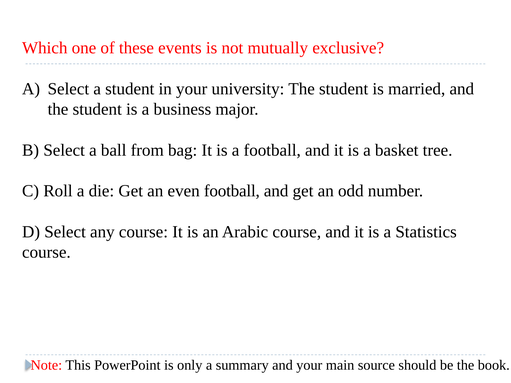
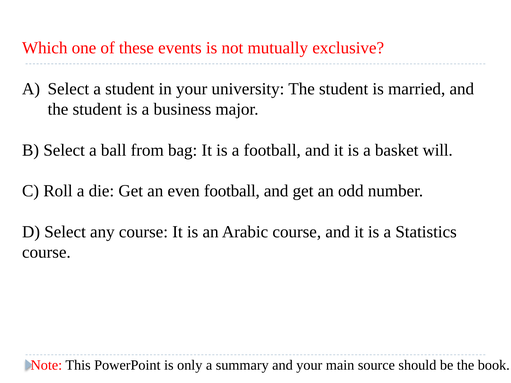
tree: tree -> will (438, 150)
